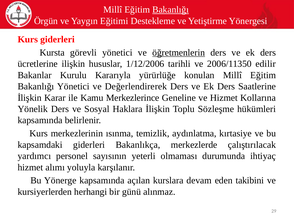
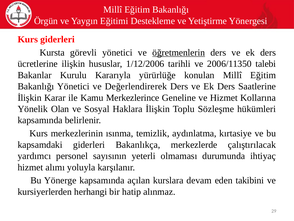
Bakanlığı underline: present -> none (171, 10)
edilir: edilir -> talebi (266, 64)
Yönelik Ders: Ders -> Olan (60, 109)
günü: günü -> hatip (132, 191)
